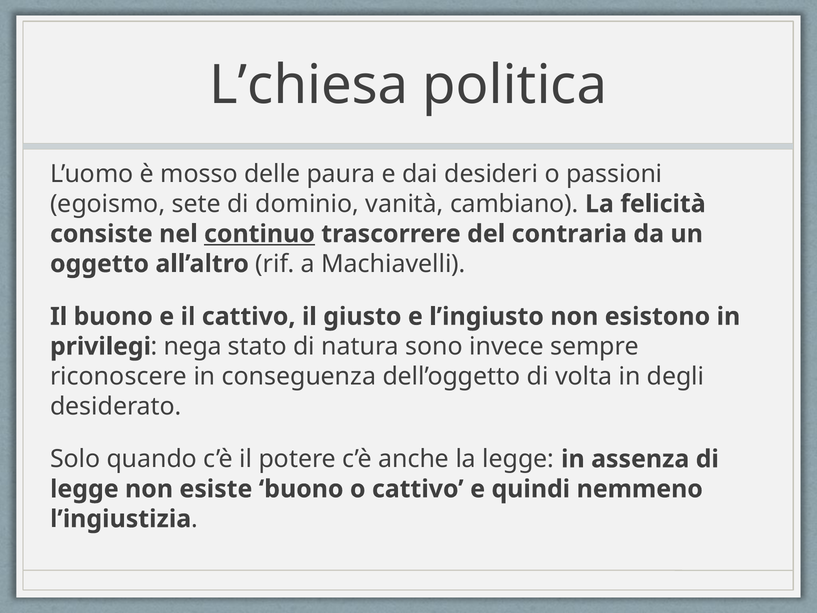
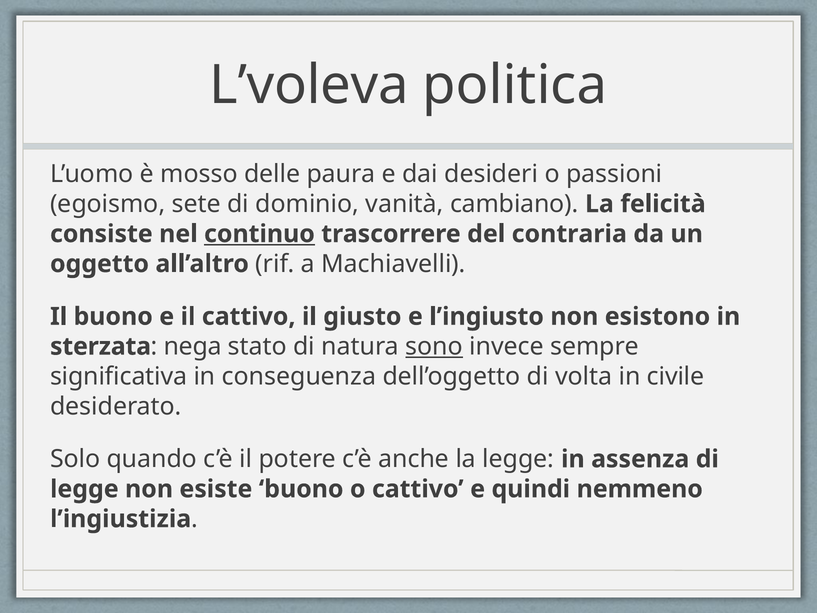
L’chiesa: L’chiesa -> L’voleva (309, 85)
privilegi: privilegi -> sterzata (101, 346)
sono underline: none -> present (434, 346)
riconoscere: riconoscere -> significativa (119, 376)
degli: degli -> civile (676, 376)
